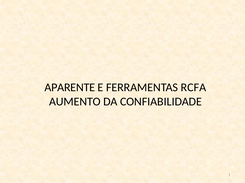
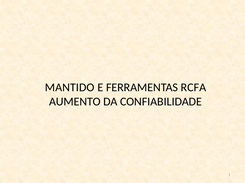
APARENTE: APARENTE -> MANTIDO (70, 88)
